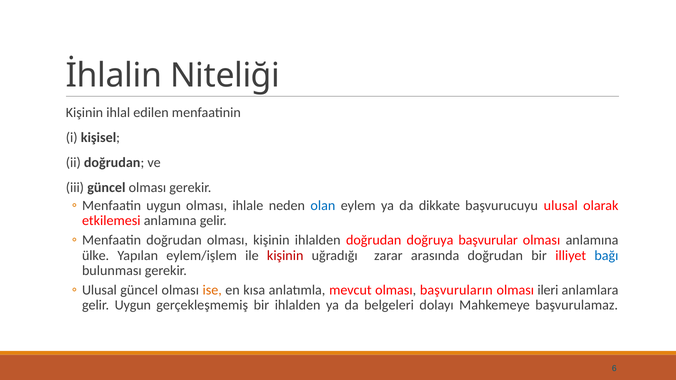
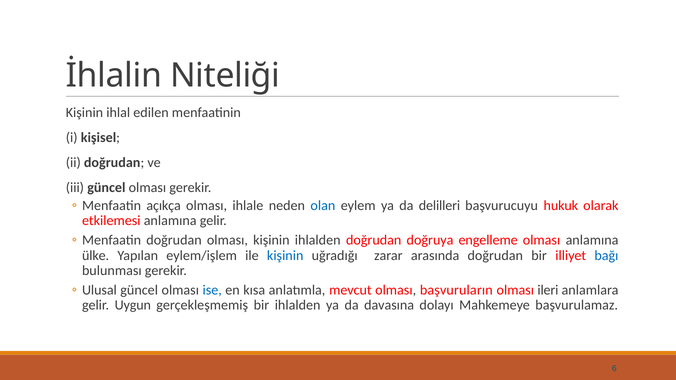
Menfaatin uygun: uygun -> açıkça (164, 206)
dikkate: dikkate -> delilleri (439, 206)
başvurucuyu ulusal: ulusal -> hukuk (561, 206)
başvurular: başvurular -> engelleme (488, 240)
kişinin colour: red -> blue (285, 256)
ise colour: orange -> blue (212, 290)
belgeleri: belgeleri -> davasına (389, 305)
